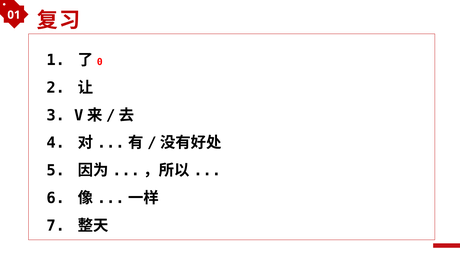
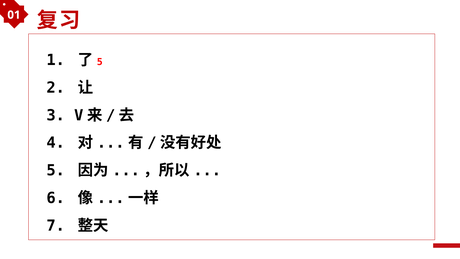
0: 0 -> 5 (100, 62)
